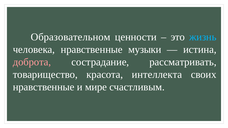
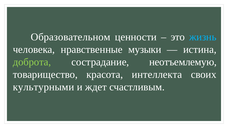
доброта colour: pink -> light green (32, 62)
рассматривать: рассматривать -> неотъемлемую (183, 62)
нравственные: нравственные -> культурными (44, 87)
мире: мире -> ждет (96, 87)
